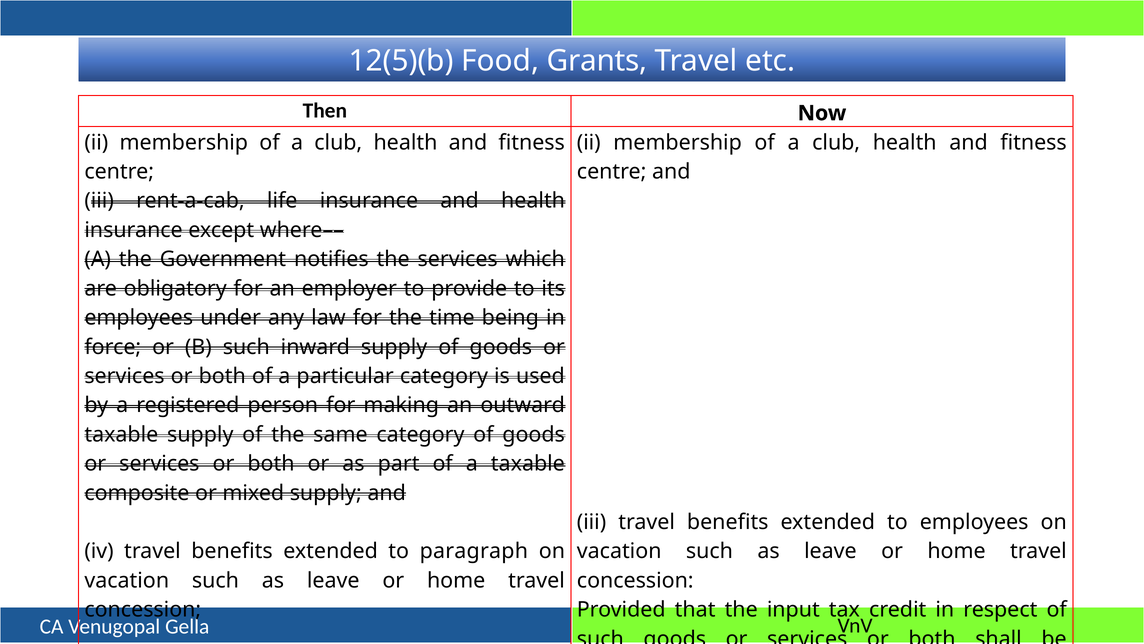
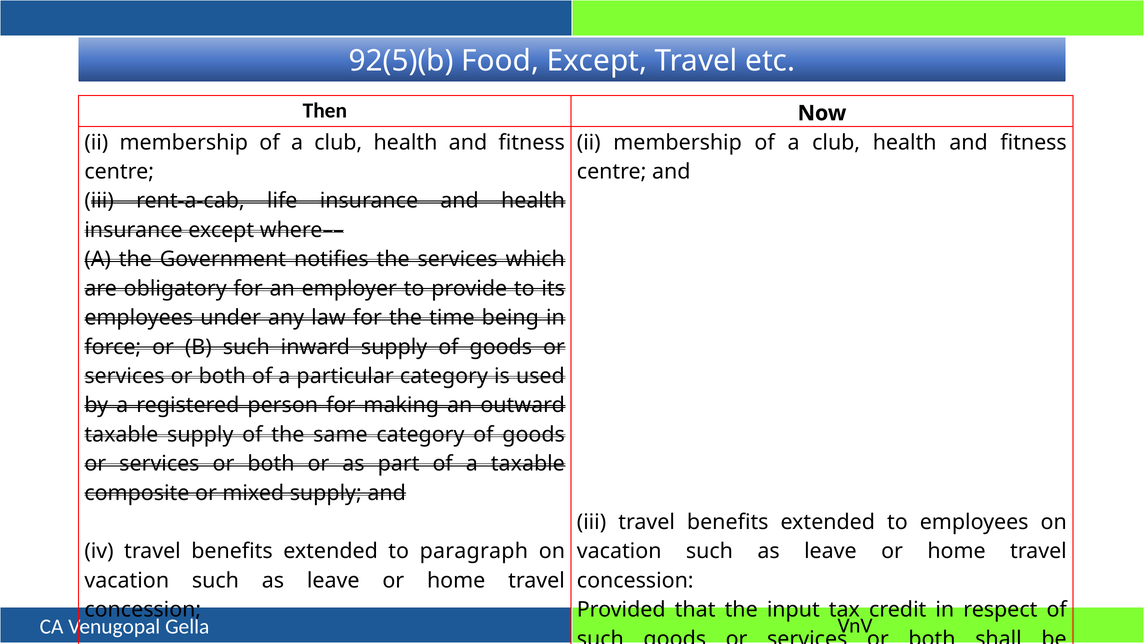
12(5)(b: 12(5)(b -> 92(5)(b (401, 61)
Food Grants: Grants -> Except (597, 61)
